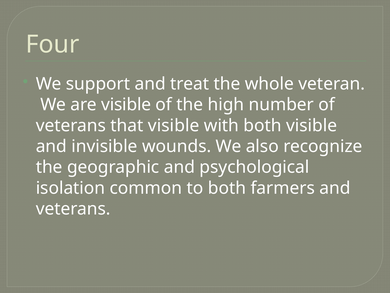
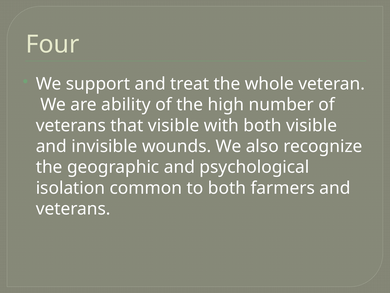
are visible: visible -> ability (126, 105)
